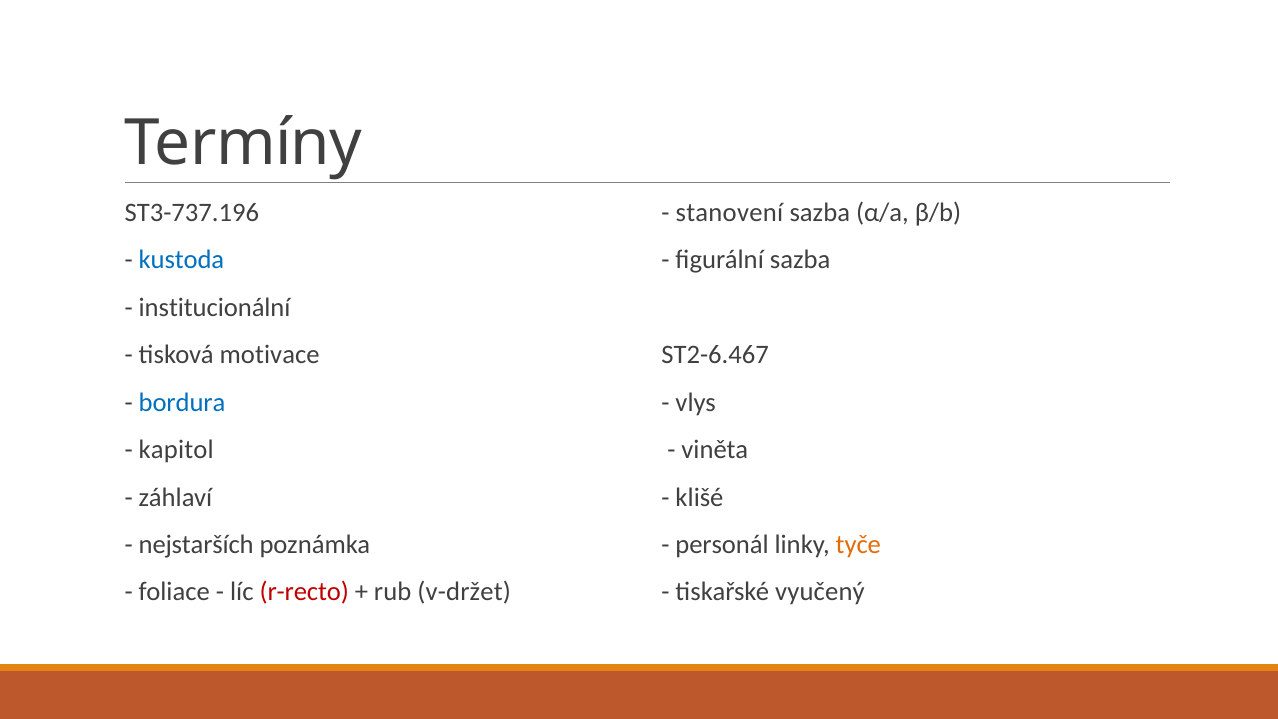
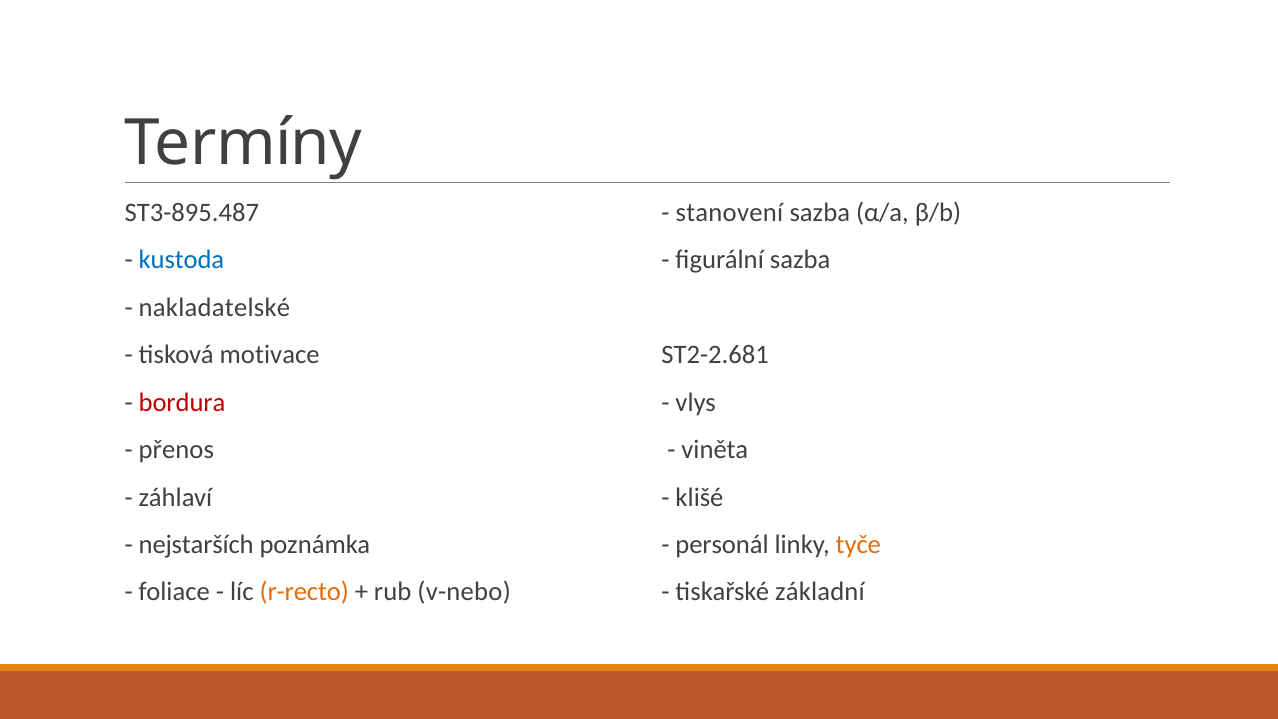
ST3-737.196: ST3-737.196 -> ST3-895.487 (192, 213)
institucionální: institucionální -> nakladatelské (214, 307)
ST2-6.467: ST2-6.467 -> ST2-2.681 (715, 355)
bordura colour: blue -> red (182, 402)
kapitol: kapitol -> přenos (176, 450)
r-recto colour: red -> orange (304, 592)
v-držet: v-držet -> v-nebo (464, 592)
vyučený: vyučený -> základní (820, 592)
